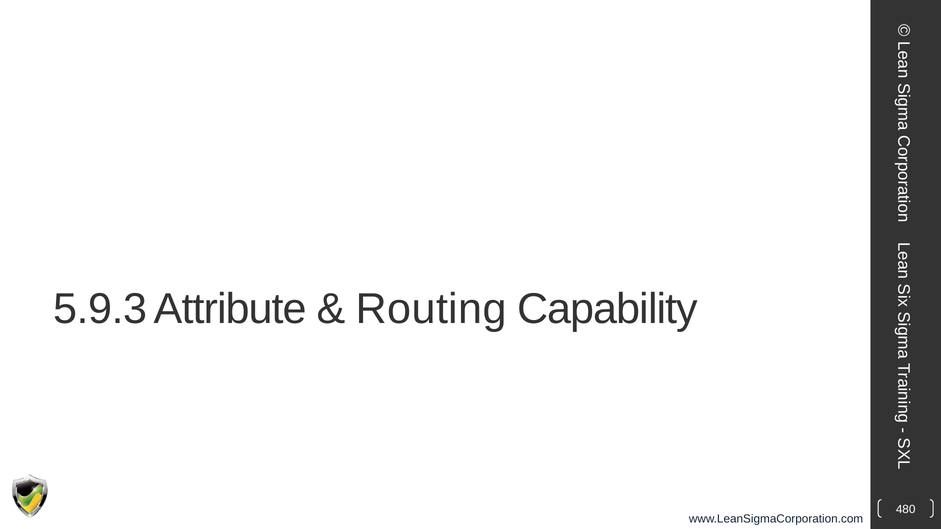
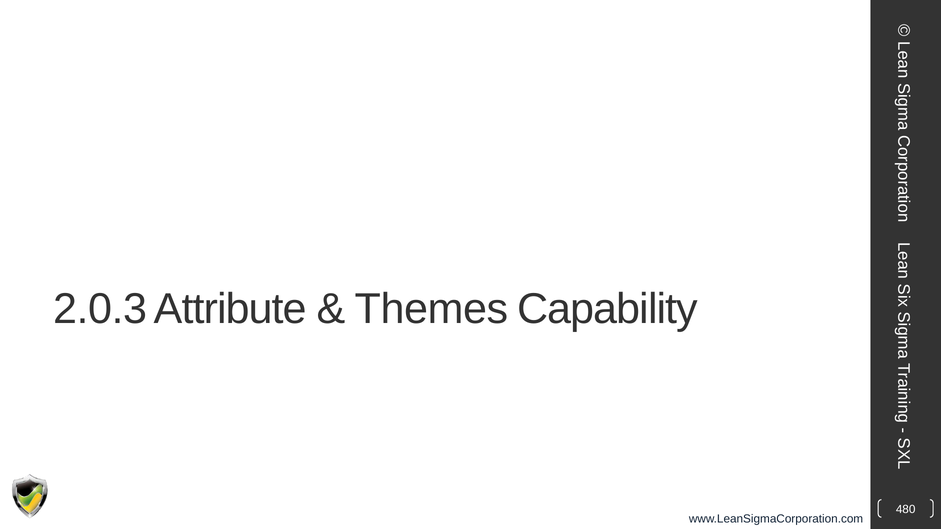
5.9.3: 5.9.3 -> 2.0.3 (100, 309)
Routing: Routing -> Themes (432, 309)
